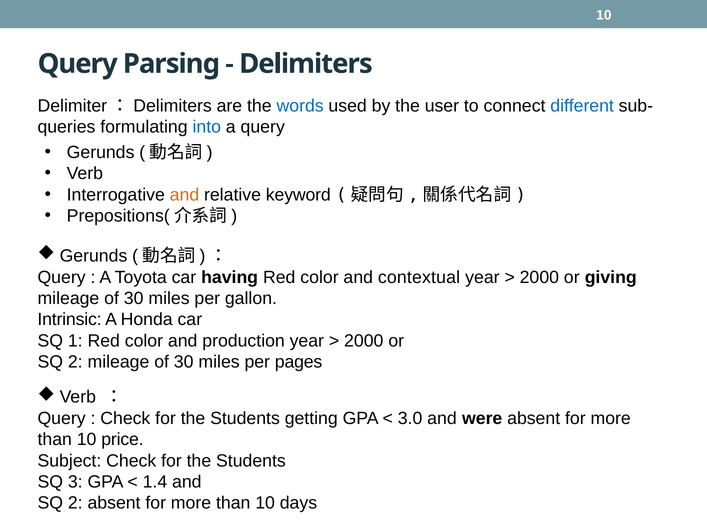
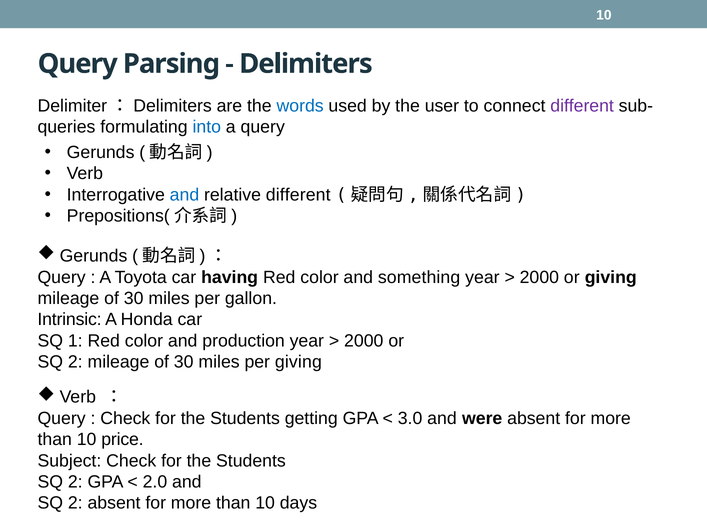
different colour: blue -> purple (582, 106)
and colour: orange -> blue (184, 195)
relative keyword: keyword -> different (298, 195)
contextual: contextual -> something (419, 277)
per pages: pages -> giving (298, 362)
3: 3 -> 2 (75, 482)
1.4: 1.4 -> 2.0 (155, 482)
